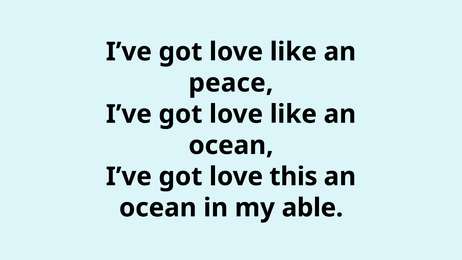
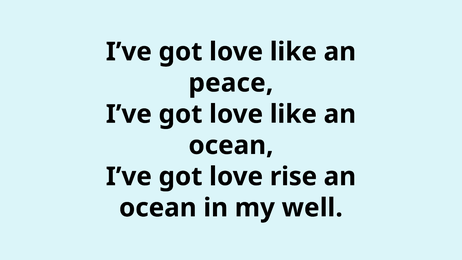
this: this -> rise (293, 177)
able: able -> well (312, 208)
